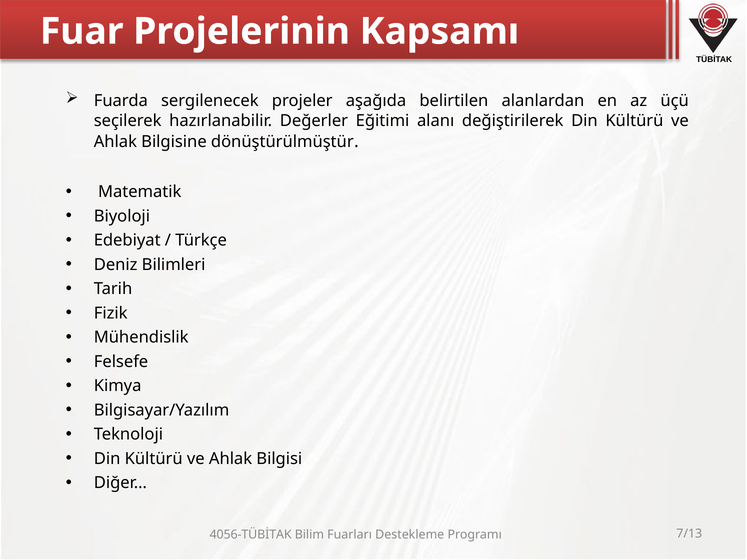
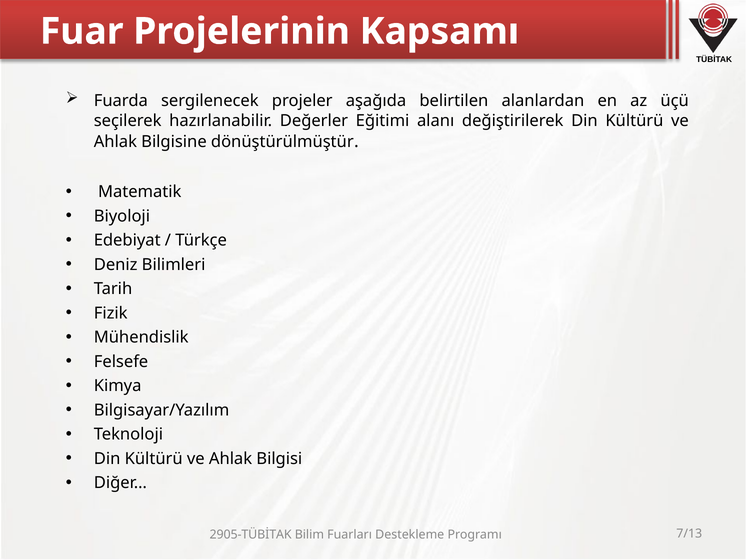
4056-TÜBİTAK: 4056-TÜBİTAK -> 2905-TÜBİTAK (251, 535)
